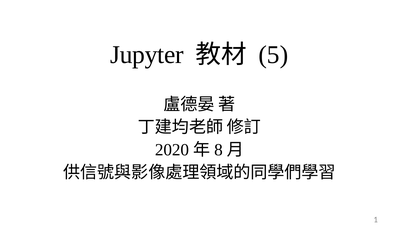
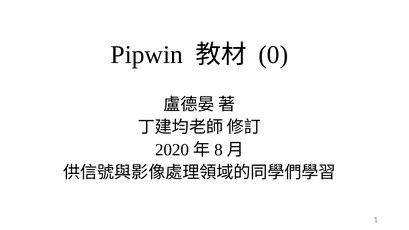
Jupyter: Jupyter -> Pipwin (147, 55)
5: 5 -> 0 (273, 55)
